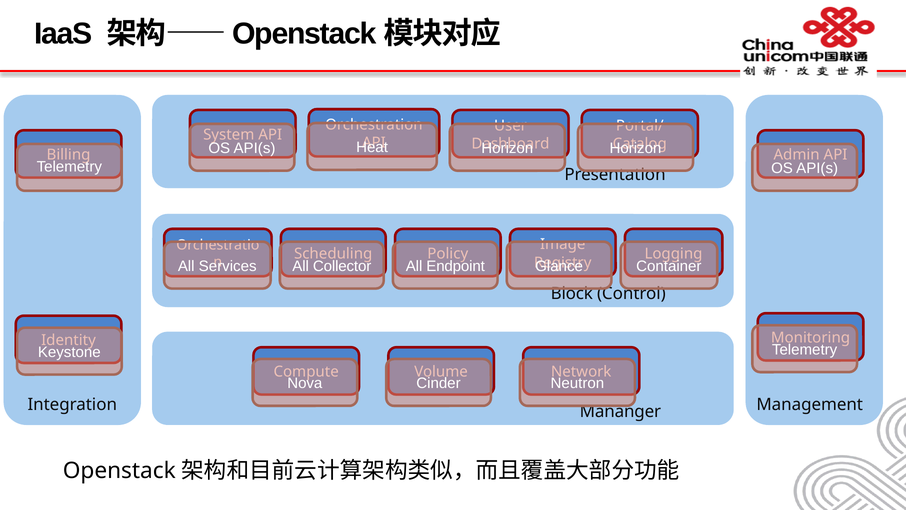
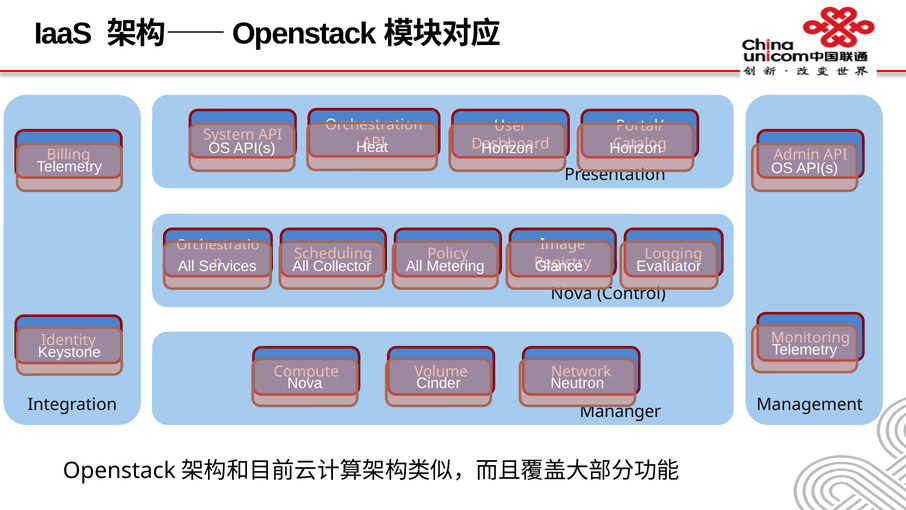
Endpoint: Endpoint -> Metering (456, 266)
Container: Container -> Evaluator (669, 266)
Block: Block -> Nova (572, 293)
